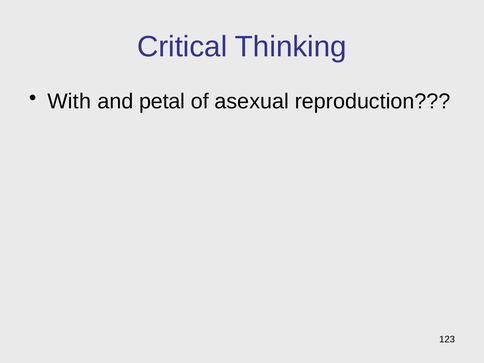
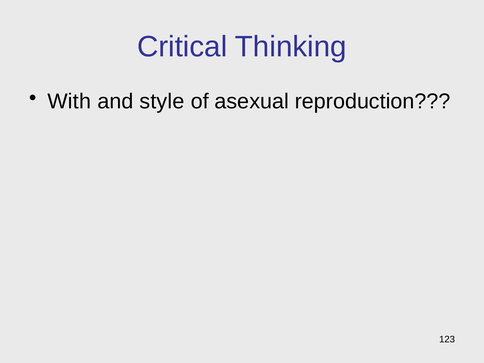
petal: petal -> style (162, 102)
